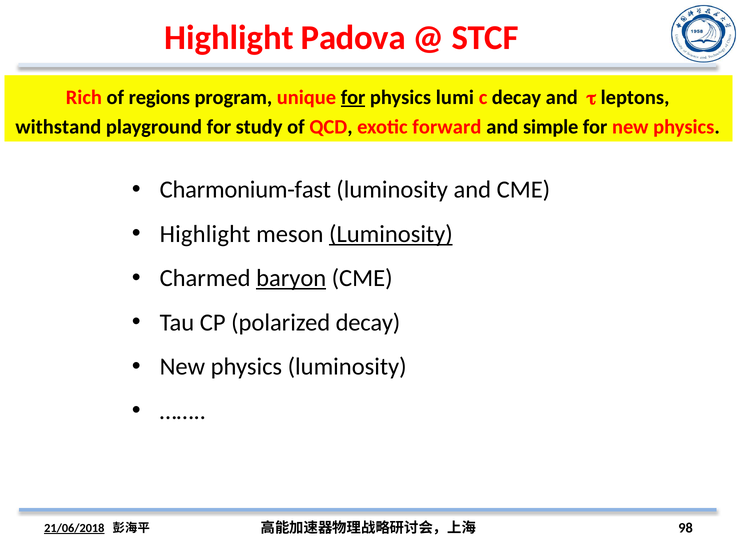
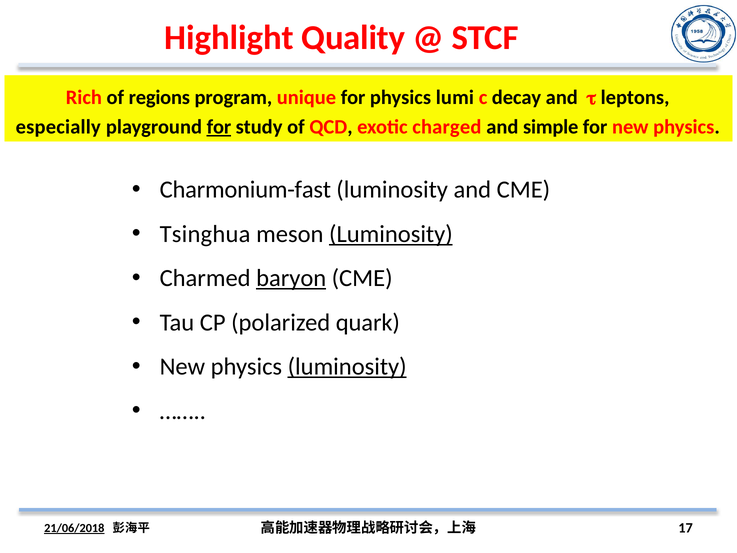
Padova: Padova -> Quality (353, 38)
for underline: present -> none (353, 97)
withstand: withstand -> especially (58, 127)
for underline: none -> present (219, 127)
forward: forward -> charged (447, 127)
Highlight: Highlight -> Tsinghua (205, 234)
polarized decay: decay -> quark (368, 322)
luminosity underline: none -> present (347, 367)
98: 98 -> 17 (686, 528)
